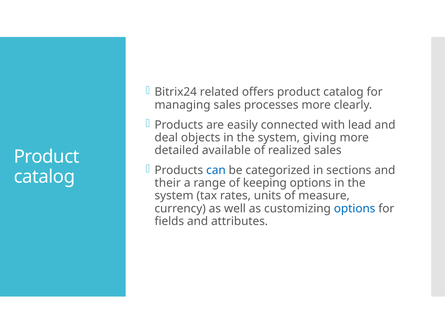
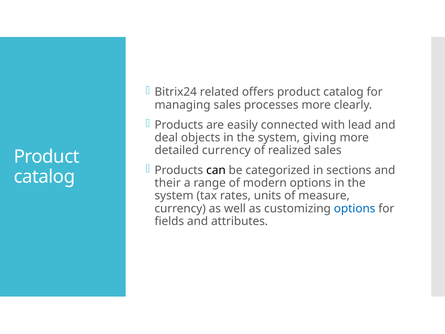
detailed available: available -> currency (226, 150)
can colour: blue -> black (216, 170)
keeping: keeping -> modern (265, 183)
